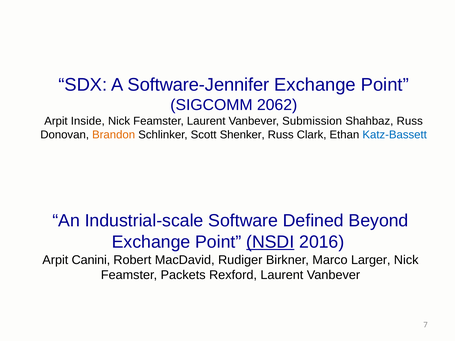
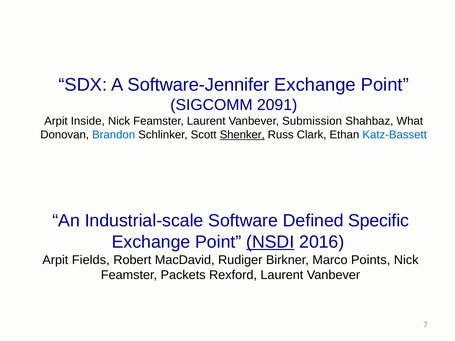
2062: 2062 -> 2091 (277, 105)
Shahbaz Russ: Russ -> What (410, 121)
Brandon colour: orange -> blue (114, 135)
Shenker underline: none -> present (242, 135)
Beyond: Beyond -> Specific (379, 221)
Canini: Canini -> Fields (91, 260)
Larger: Larger -> Points (371, 260)
